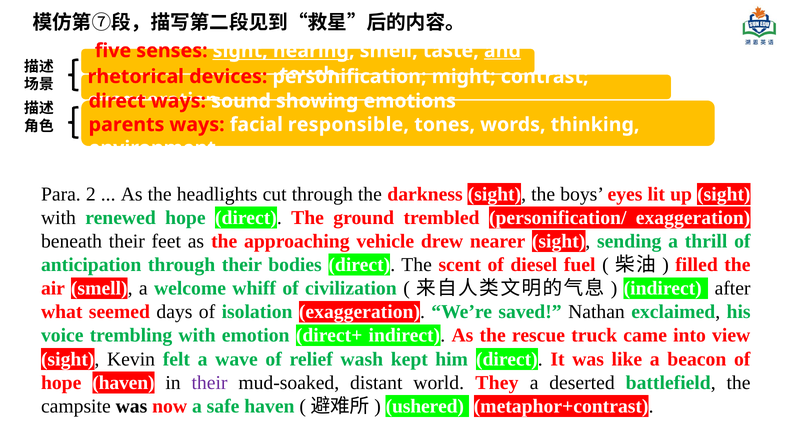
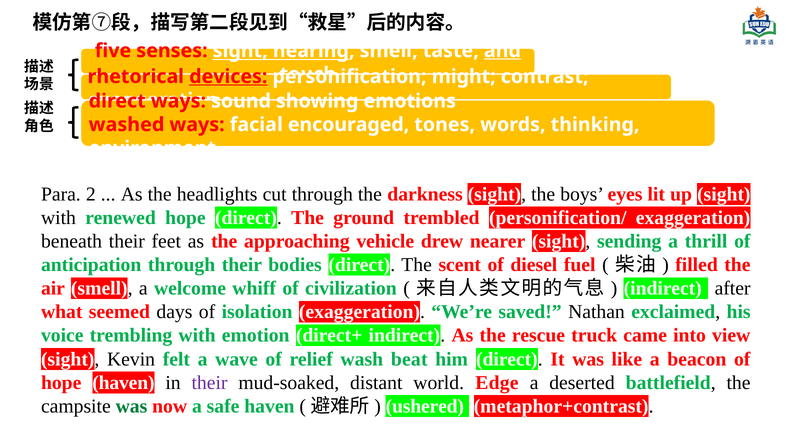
devices underline: none -> present (228, 77)
parents: parents -> washed (127, 125)
responsible: responsible -> encouraged (349, 125)
kept: kept -> beat (409, 359)
They: They -> Edge (497, 383)
was colour: black -> green (131, 406)
